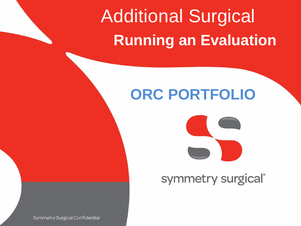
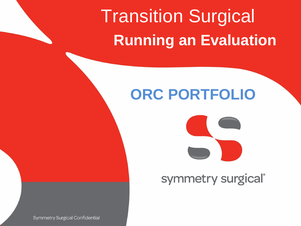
Additional: Additional -> Transition (142, 16)
